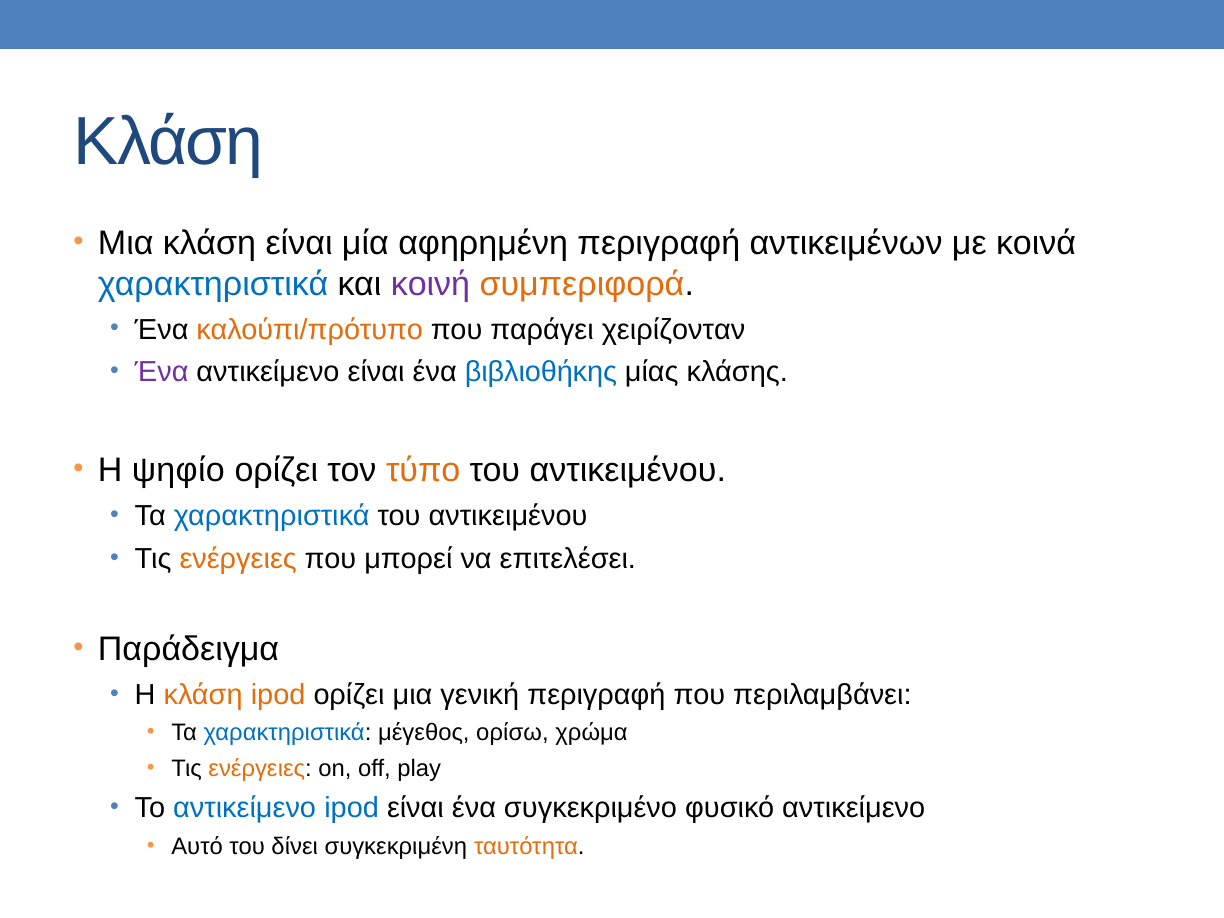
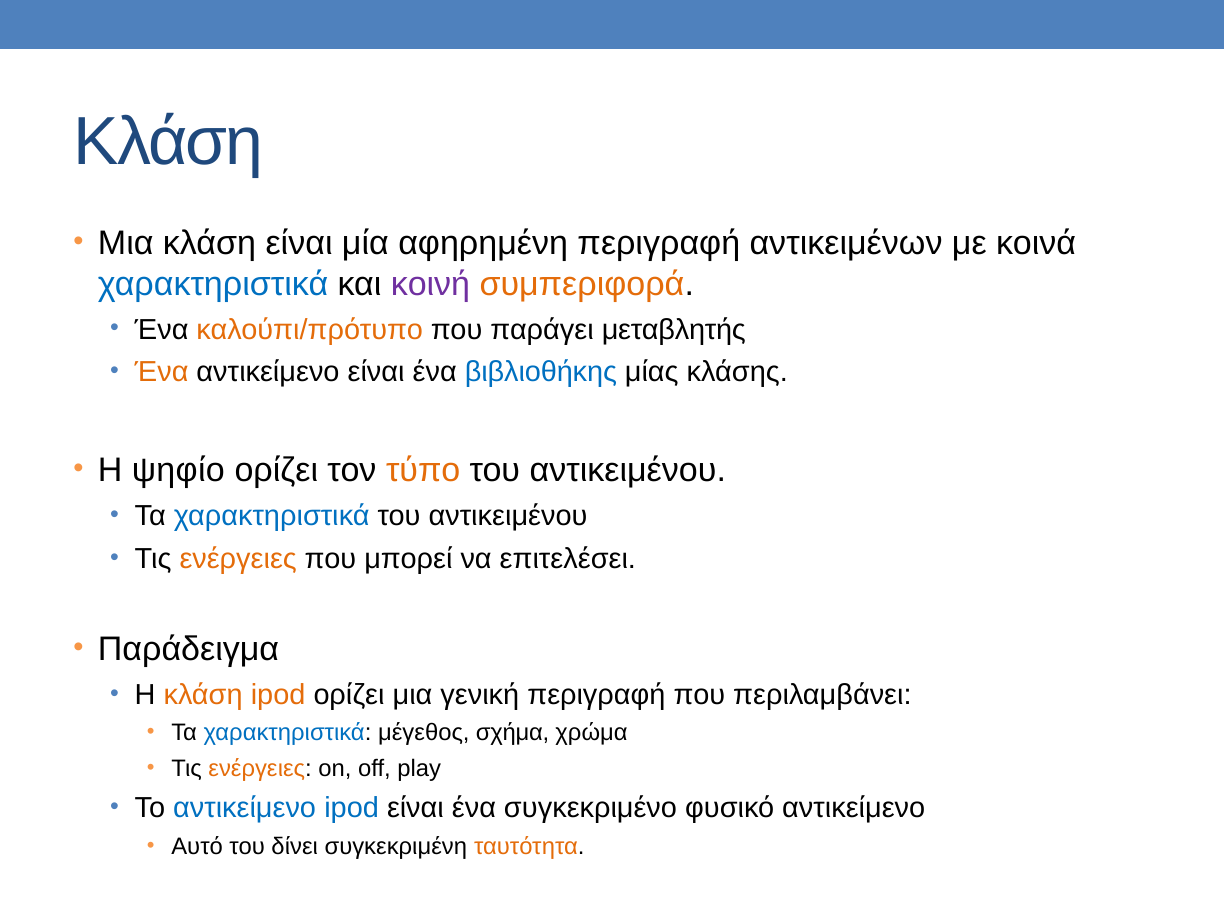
χειρίζονταν: χειρίζονταν -> μεταβλητής (674, 329)
Ένα colour: purple -> orange (162, 372)
ορίσω: ορίσω -> σχήμα (513, 733)
